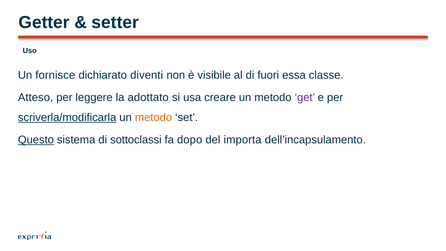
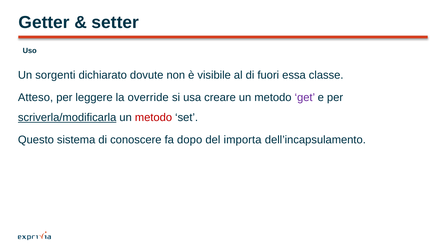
fornisce: fornisce -> sorgenti (55, 75)
diventi: diventi -> dovute (147, 75)
adottato: adottato -> override (148, 98)
metodo colour: orange -> red (153, 118)
Questo underline: present -> none (36, 140)
sottoclassi: sottoclassi -> conoscere (136, 140)
